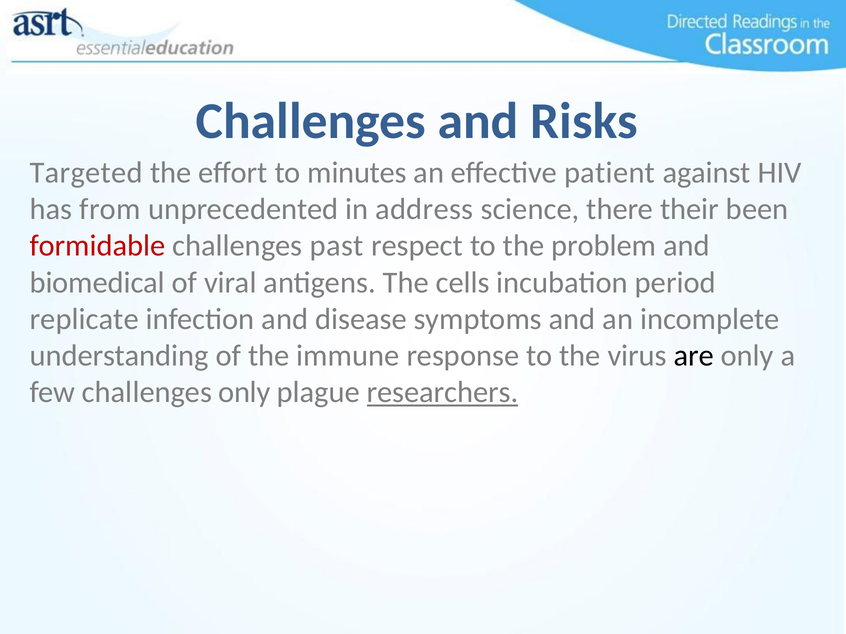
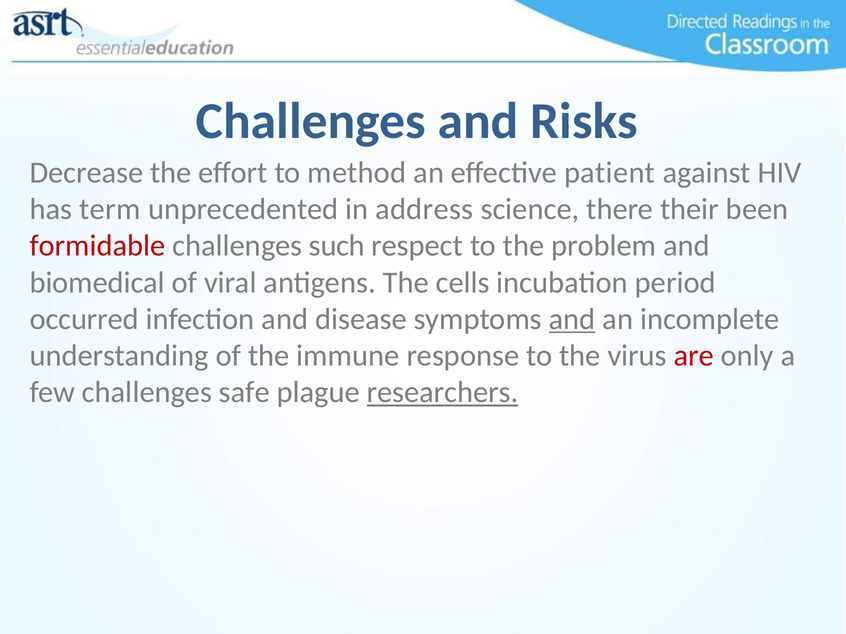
Targeted: Targeted -> Decrease (86, 173)
minutes: minutes -> method (357, 173)
from: from -> term (110, 209)
past: past -> such (337, 246)
replicate: replicate -> occurred (84, 319)
and underline: none -> present (572, 319)
are colour: black -> red (694, 356)
challenges only: only -> safe (244, 393)
